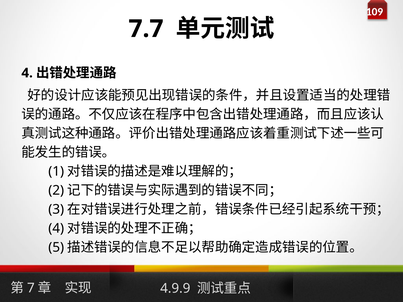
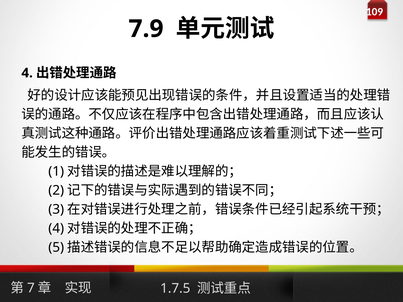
7.7: 7.7 -> 7.9 (146, 29)
4.9.9: 4.9.9 -> 1.7.5 (175, 289)
